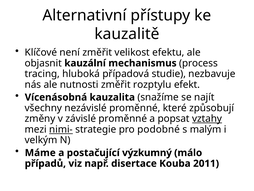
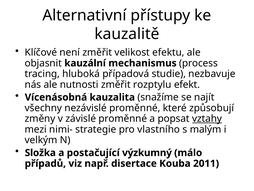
nimi- underline: present -> none (61, 129)
podobné: podobné -> vlastního (159, 129)
Máme: Máme -> Složka (40, 152)
